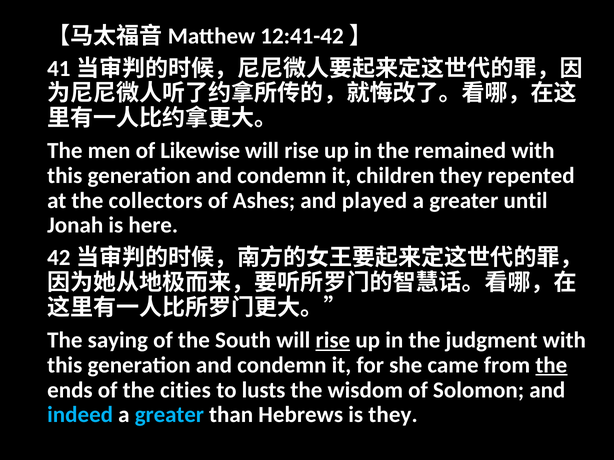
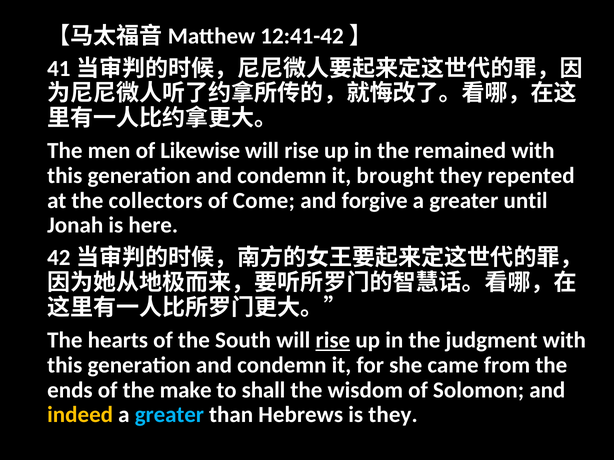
children: children -> brought (395, 176)
Ashes: Ashes -> Come (264, 201)
played: played -> forgive (375, 201)
saying: saying -> hearts (118, 341)
the underline: present -> none (551, 365)
cities: cities -> make (186, 390)
lusts: lusts -> shall (264, 390)
indeed colour: light blue -> yellow (80, 415)
